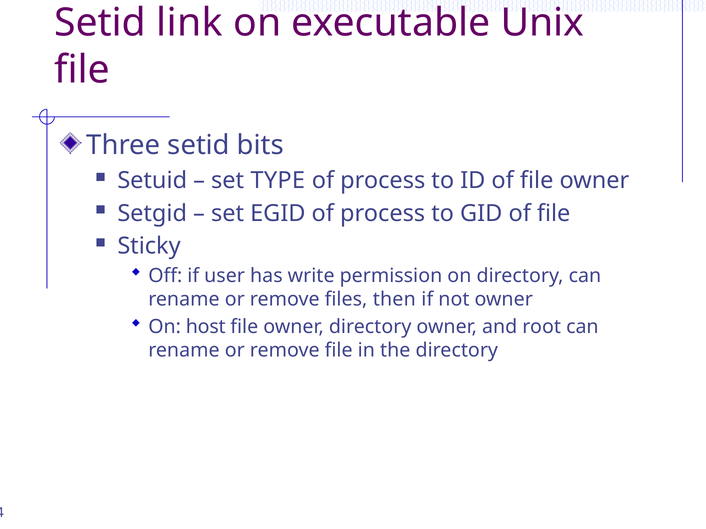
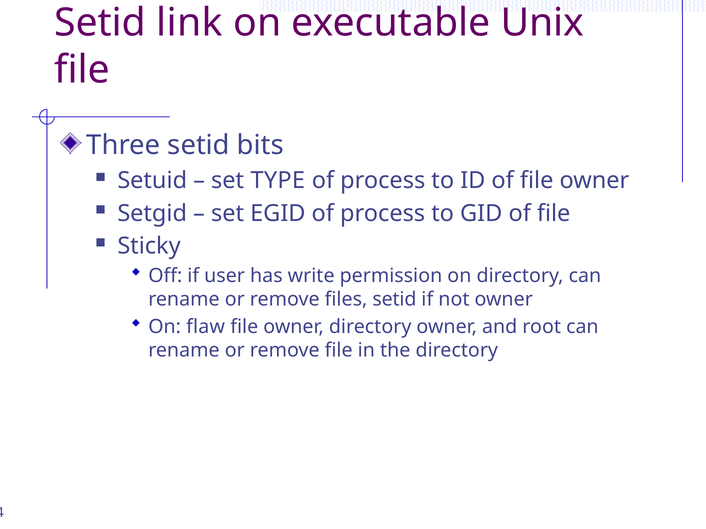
files then: then -> setid (394, 299)
host: host -> flaw (206, 327)
